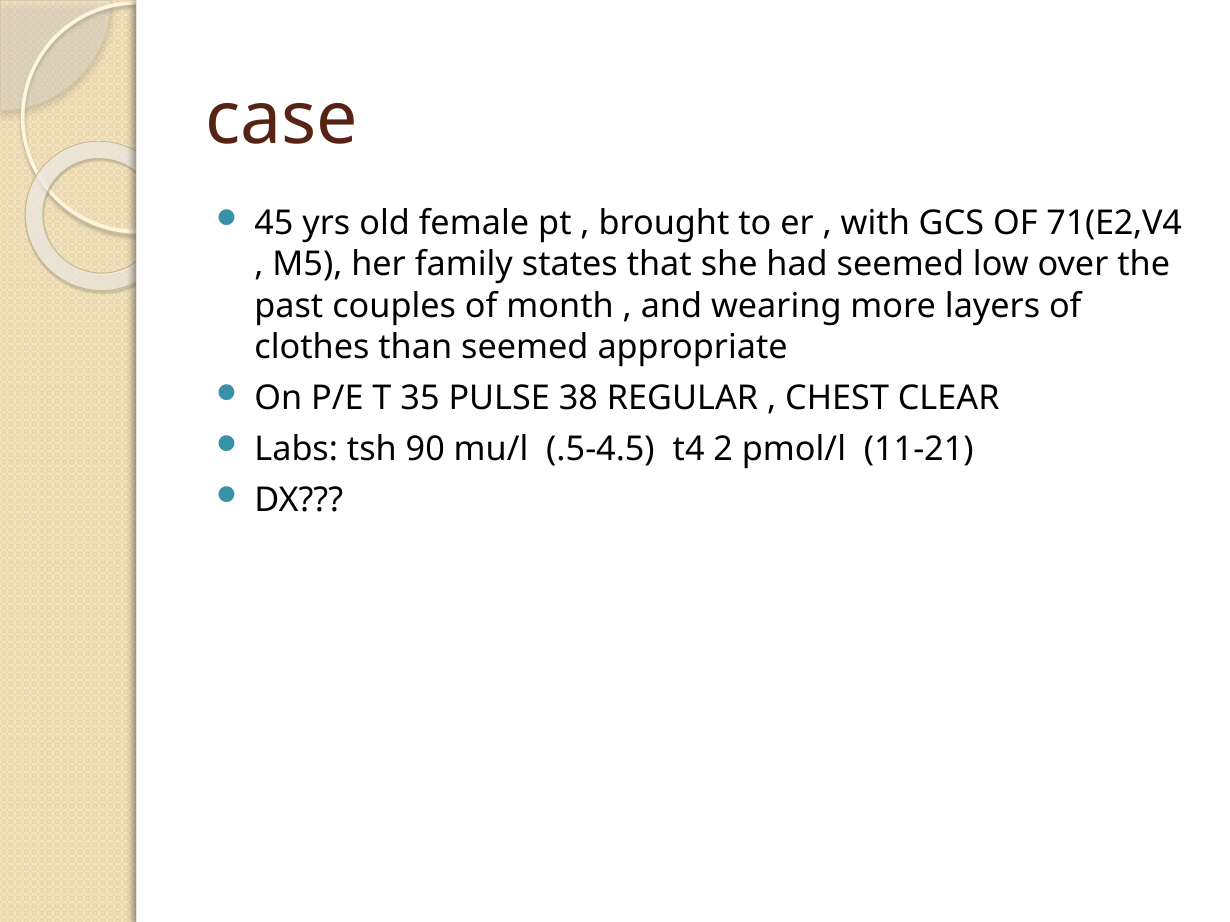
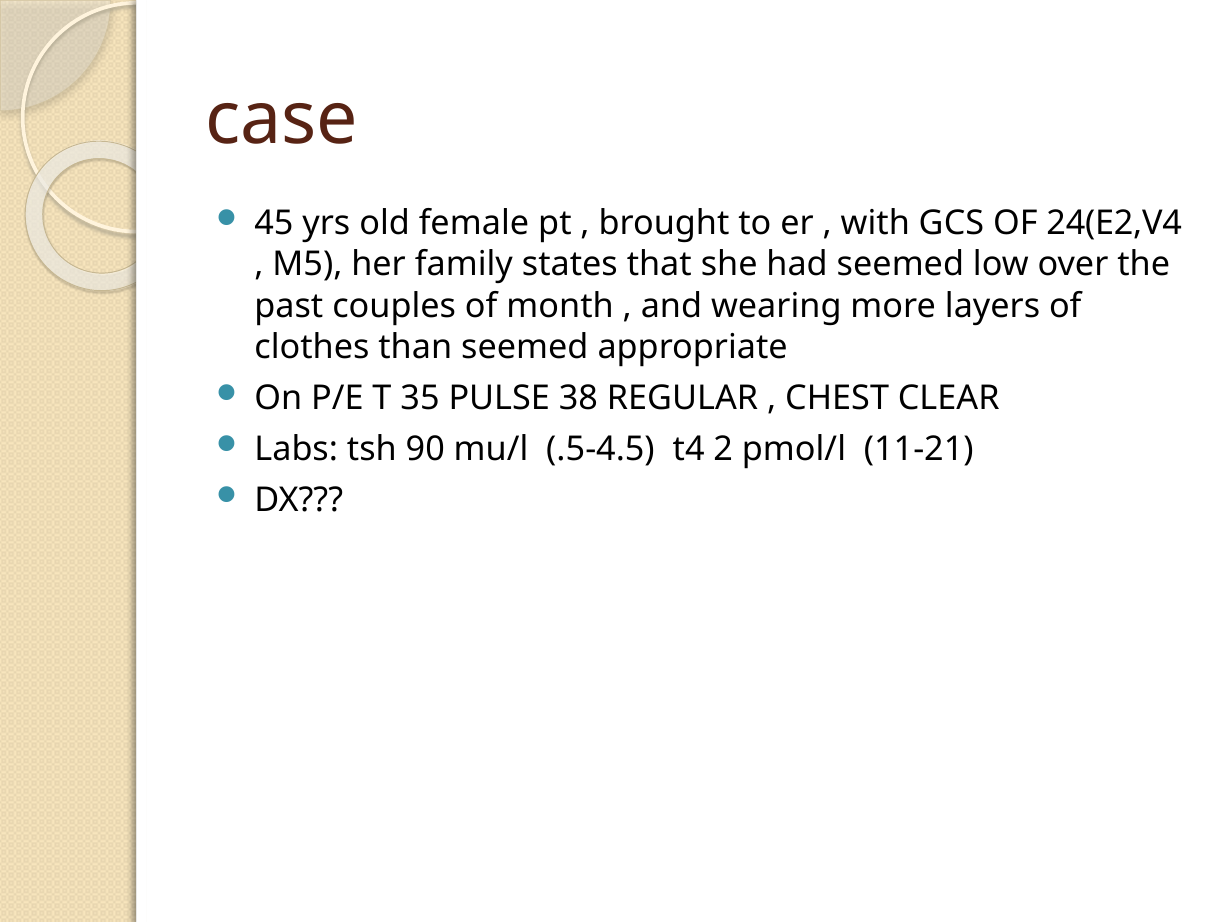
71(E2,V4: 71(E2,V4 -> 24(E2,V4 (1114, 224)
